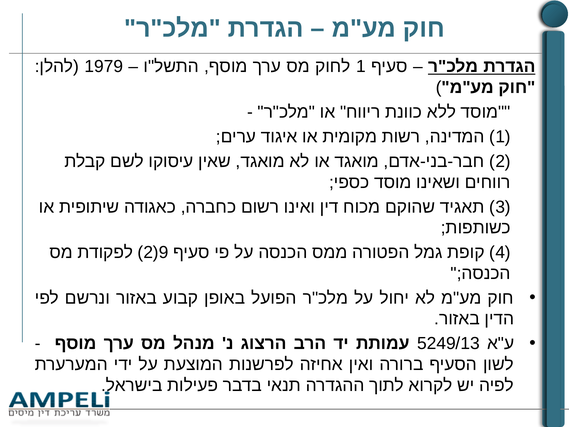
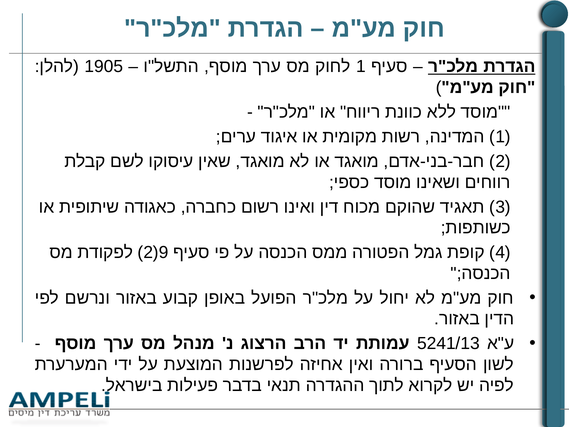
1979: 1979 -> 1905 (104, 67)
5249/13: 5249/13 -> 5241/13 (448, 343)
